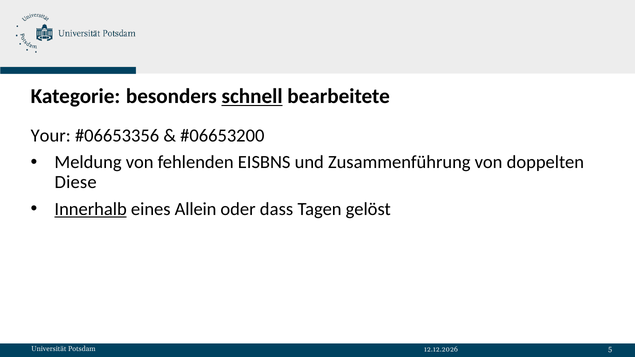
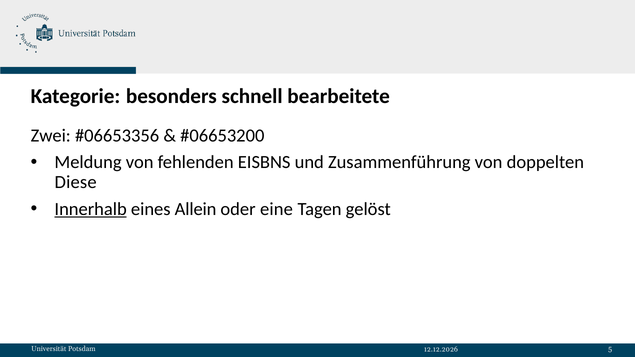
schnell underline: present -> none (252, 96)
Your: Your -> Zwei (51, 136)
dass: dass -> eine (276, 209)
